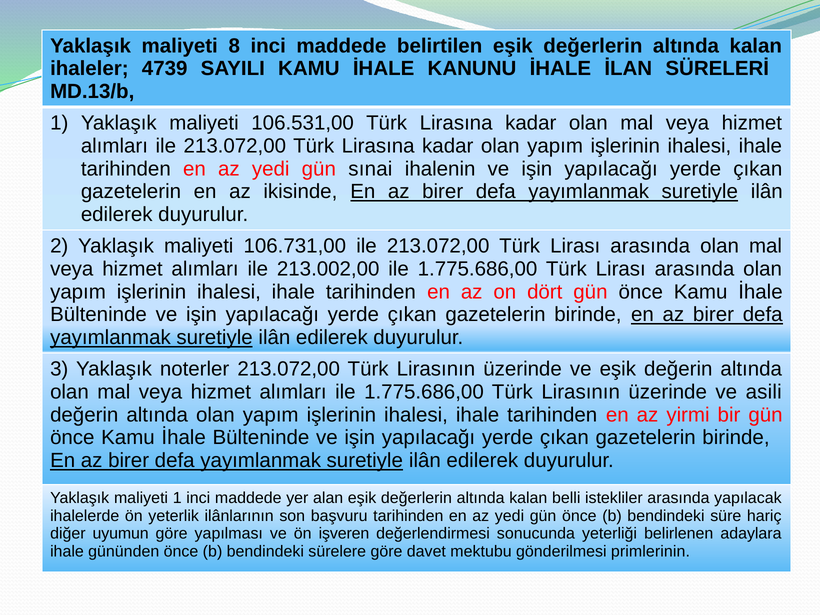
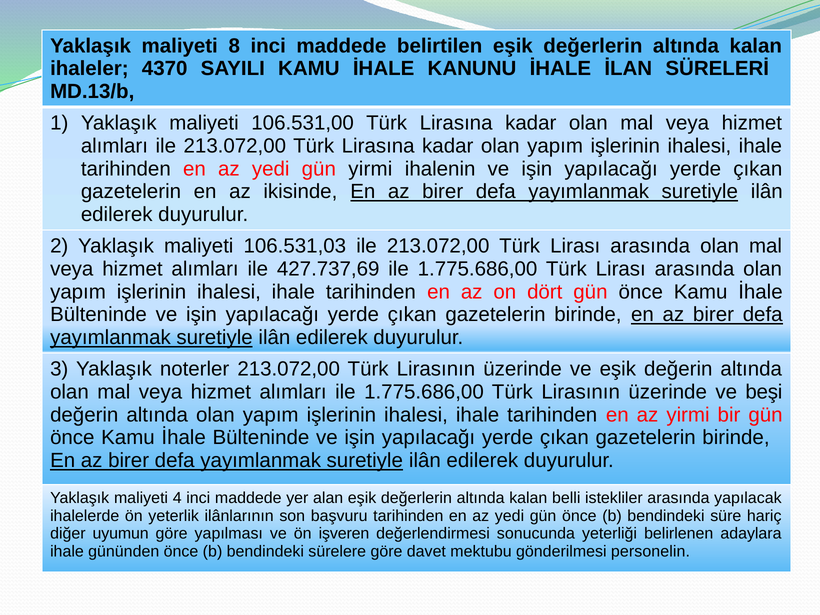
4739: 4739 -> 4370 (165, 69)
gün sınai: sınai -> yirmi (370, 169)
106.731,00: 106.731,00 -> 106.531,03 (295, 246)
213.002,00: 213.002,00 -> 427.737,69 (328, 269)
asili: asili -> beşi (764, 392)
maliyeti 1: 1 -> 4 (177, 498)
primlerinin: primlerinin -> personelin (650, 552)
